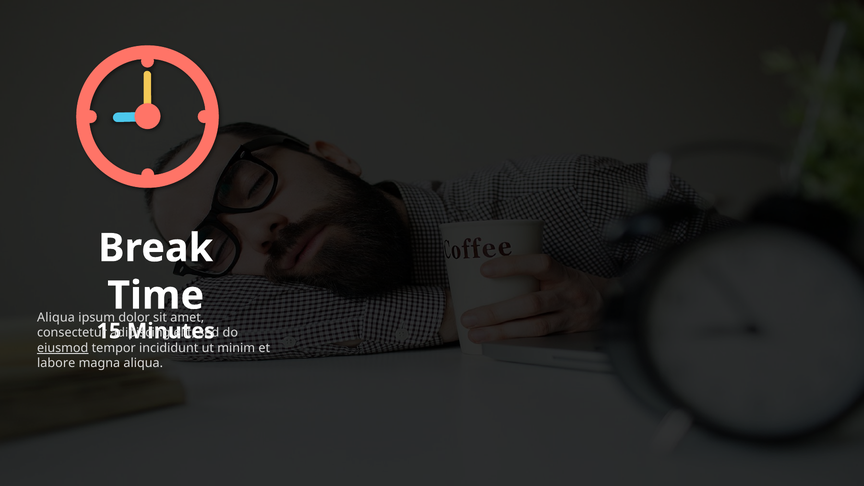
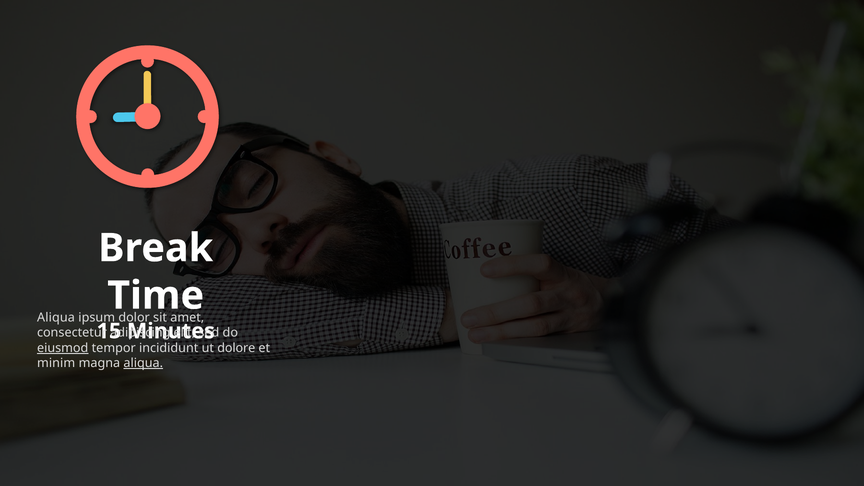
minim: minim -> dolore (236, 348)
labore: labore -> minim (56, 363)
aliqua underline: none -> present (143, 363)
